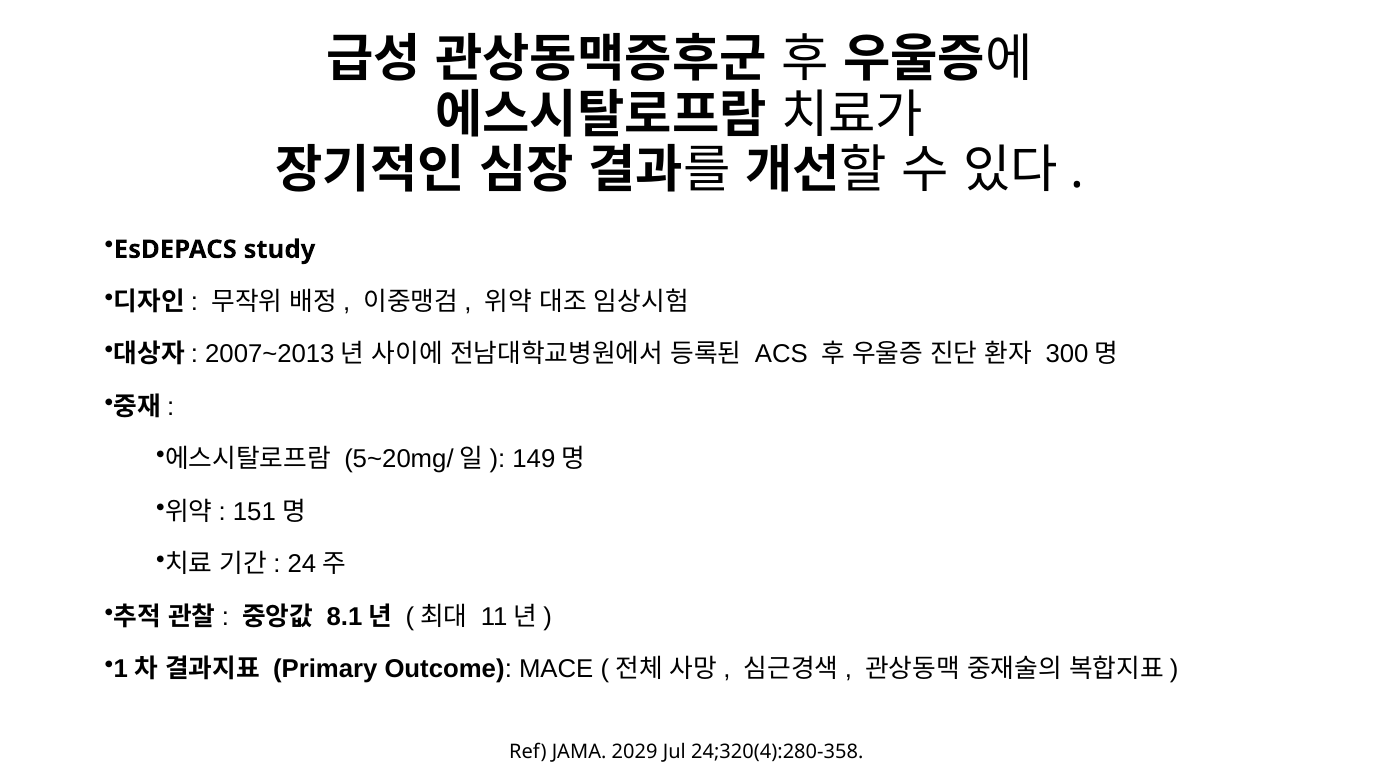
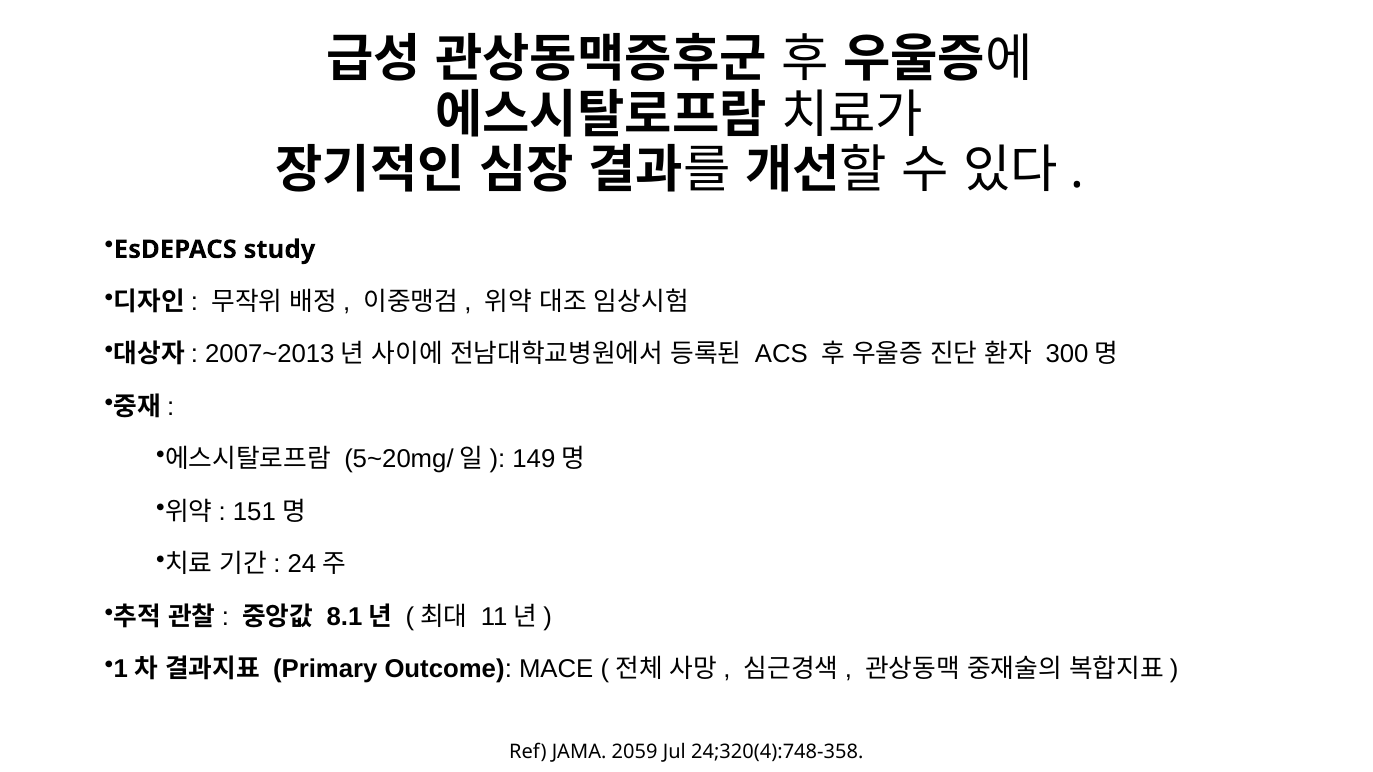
2029: 2029 -> 2059 (635, 753)
24;320(4):280-358: 24;320(4):280-358 -> 24;320(4):748-358 (777, 753)
